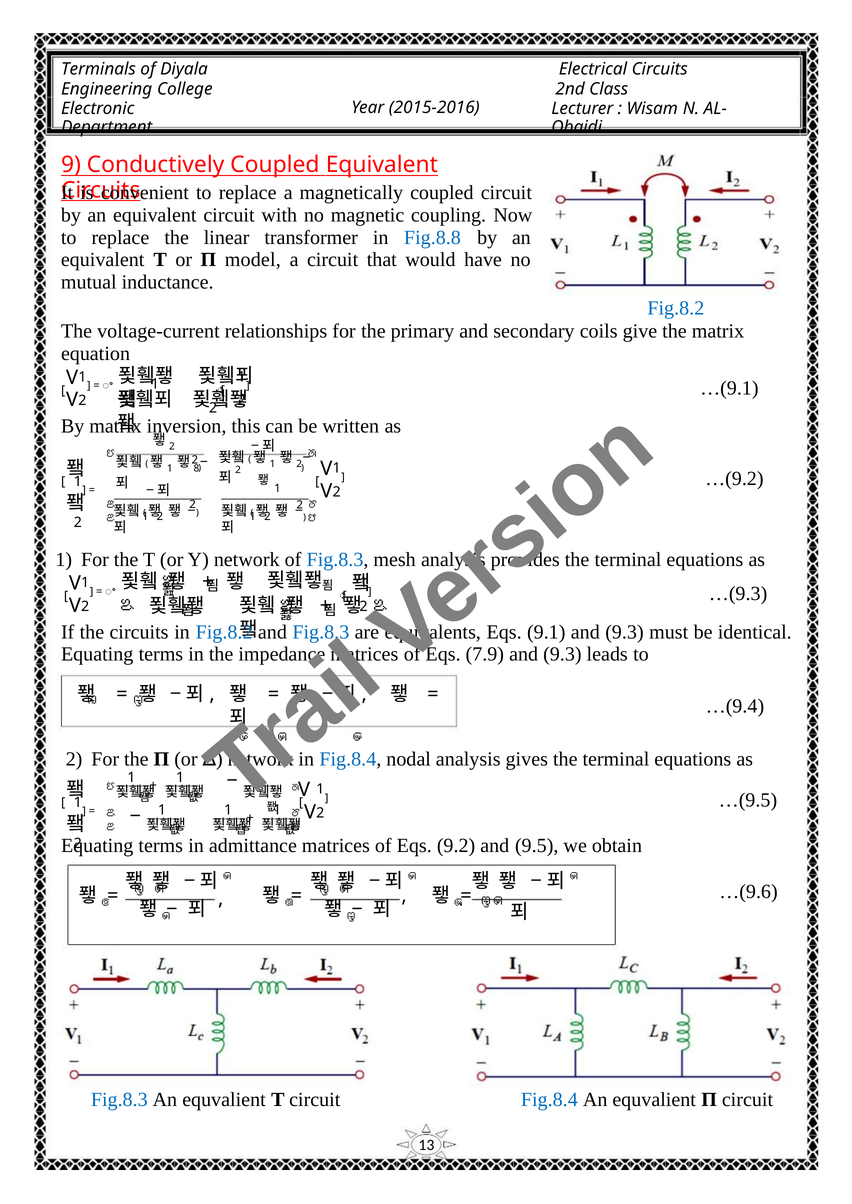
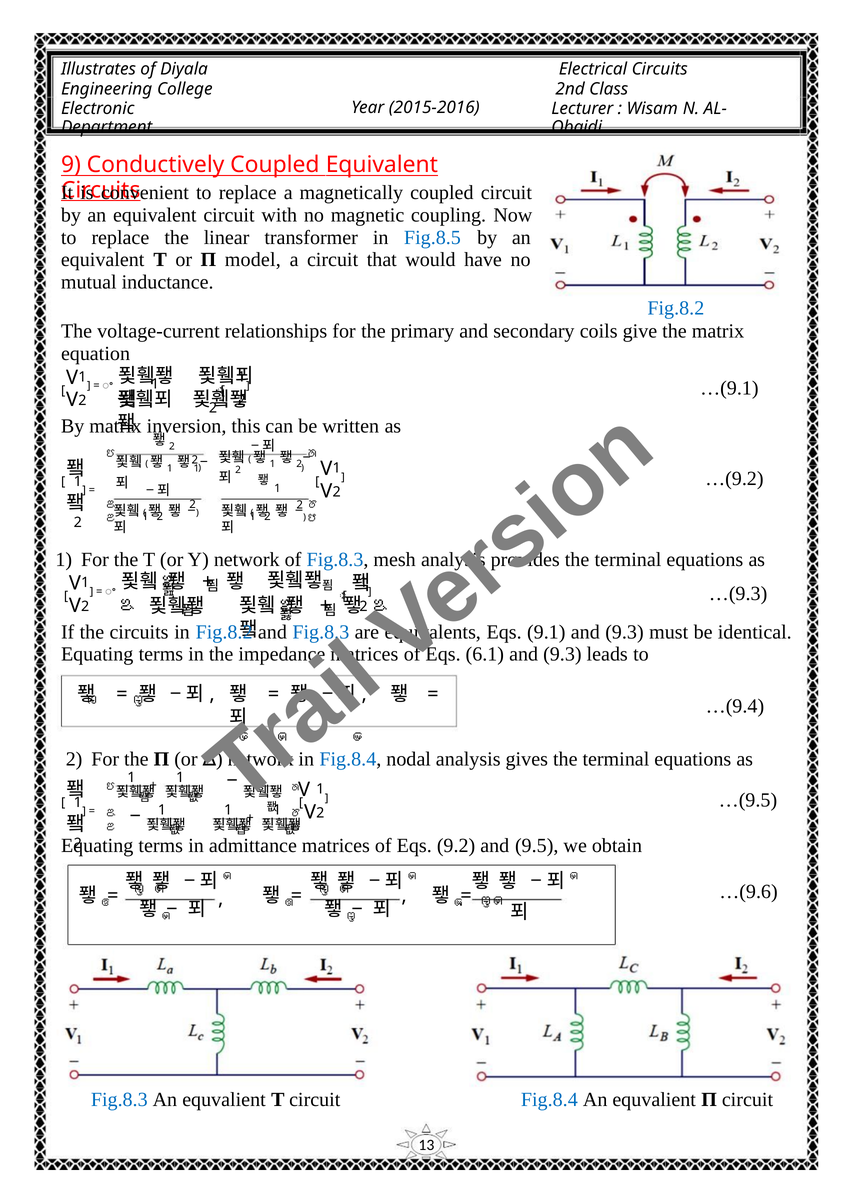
Terminals: Terminals -> Illustrates (98, 69)
Fig.8.8: Fig.8.8 -> Fig.8.5 (432, 237)
8: 8 -> 1 (196, 469)
7.9: 7.9 -> 6.1 (485, 654)
